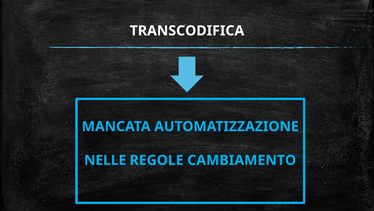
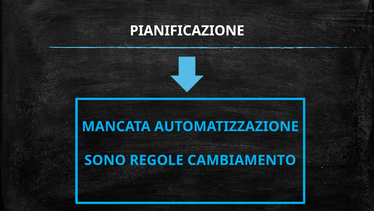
TRANSCODIFICA: TRANSCODIFICA -> PIANIFICAZIONE (187, 31)
NELLE: NELLE -> SONO (105, 160)
